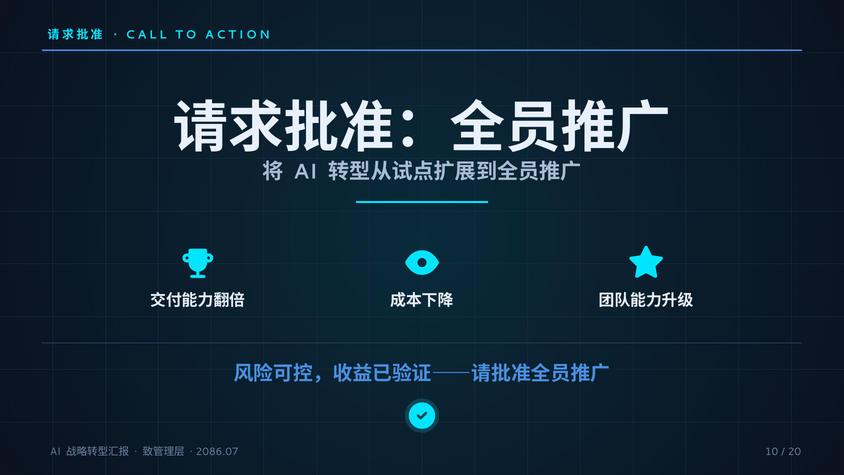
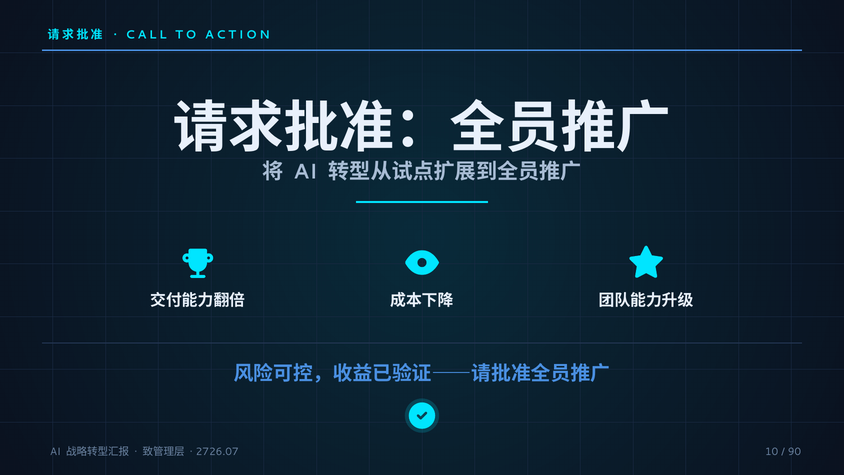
2086.07: 2086.07 -> 2726.07 (217, 452)
20: 20 -> 90 (794, 452)
